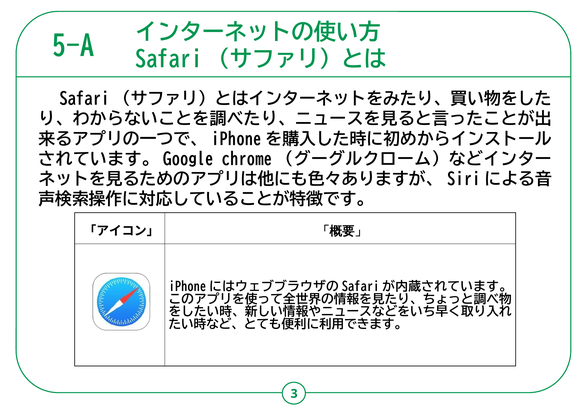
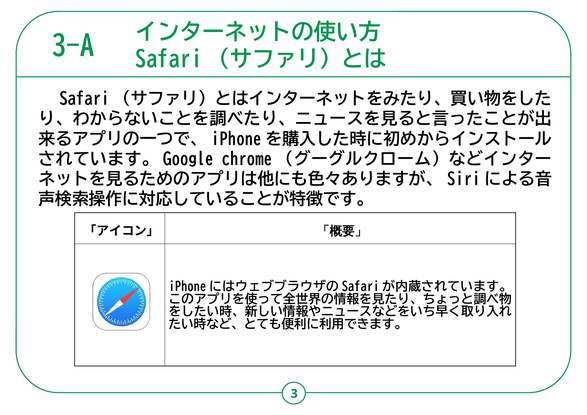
5-A: 5-A -> 3-A (73, 46)
